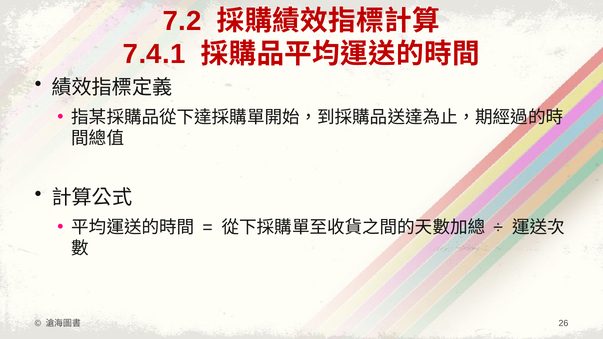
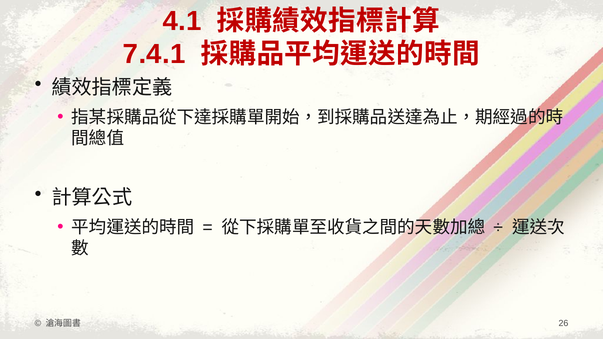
7.2: 7.2 -> 4.1 (182, 21)
